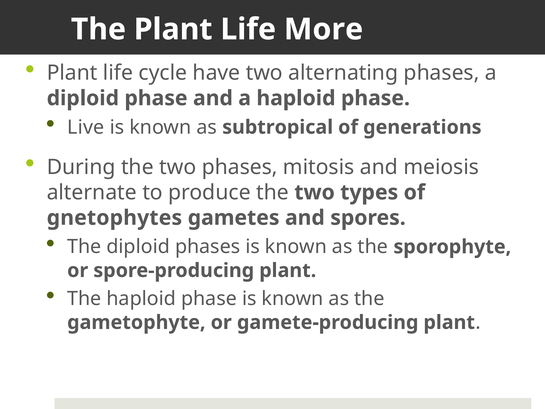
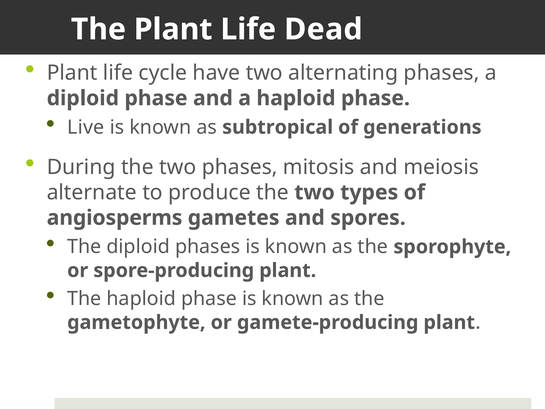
More: More -> Dead (323, 29)
gnetophytes: gnetophytes -> angiosperms (115, 218)
